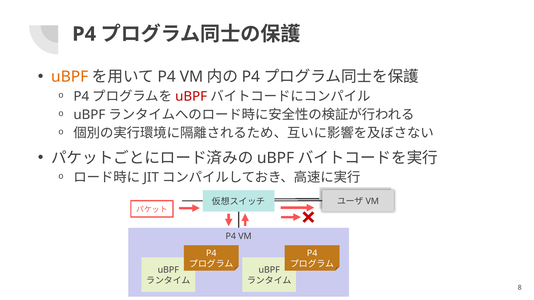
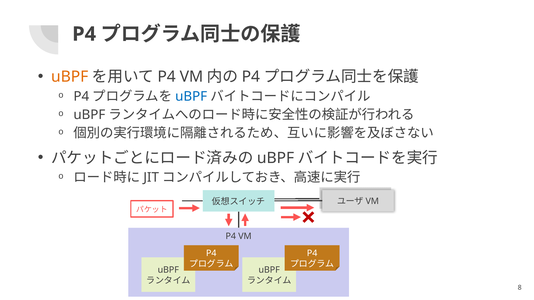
uBPF colour: red -> blue (191, 96)
